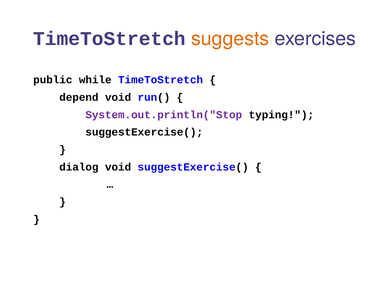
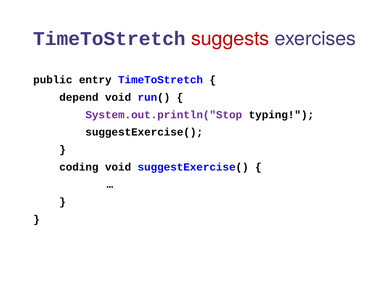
suggests colour: orange -> red (230, 39)
while: while -> entry (95, 80)
dialog: dialog -> coding (79, 167)
